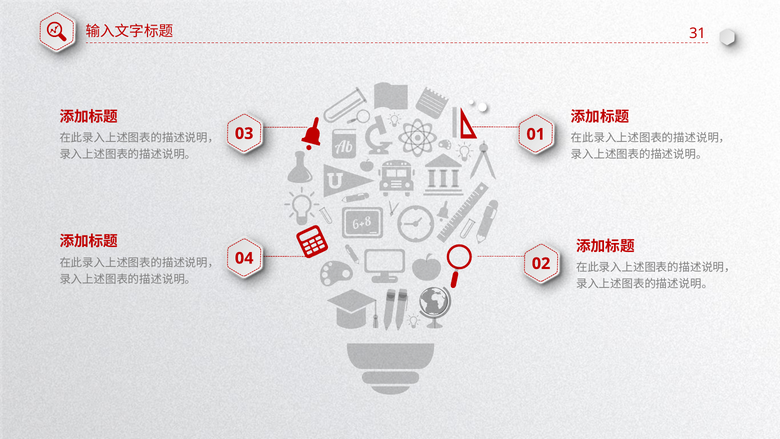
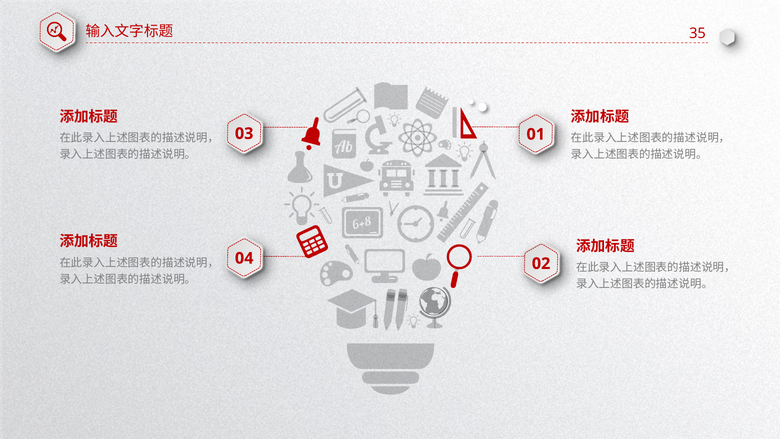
31: 31 -> 35 (697, 33)
